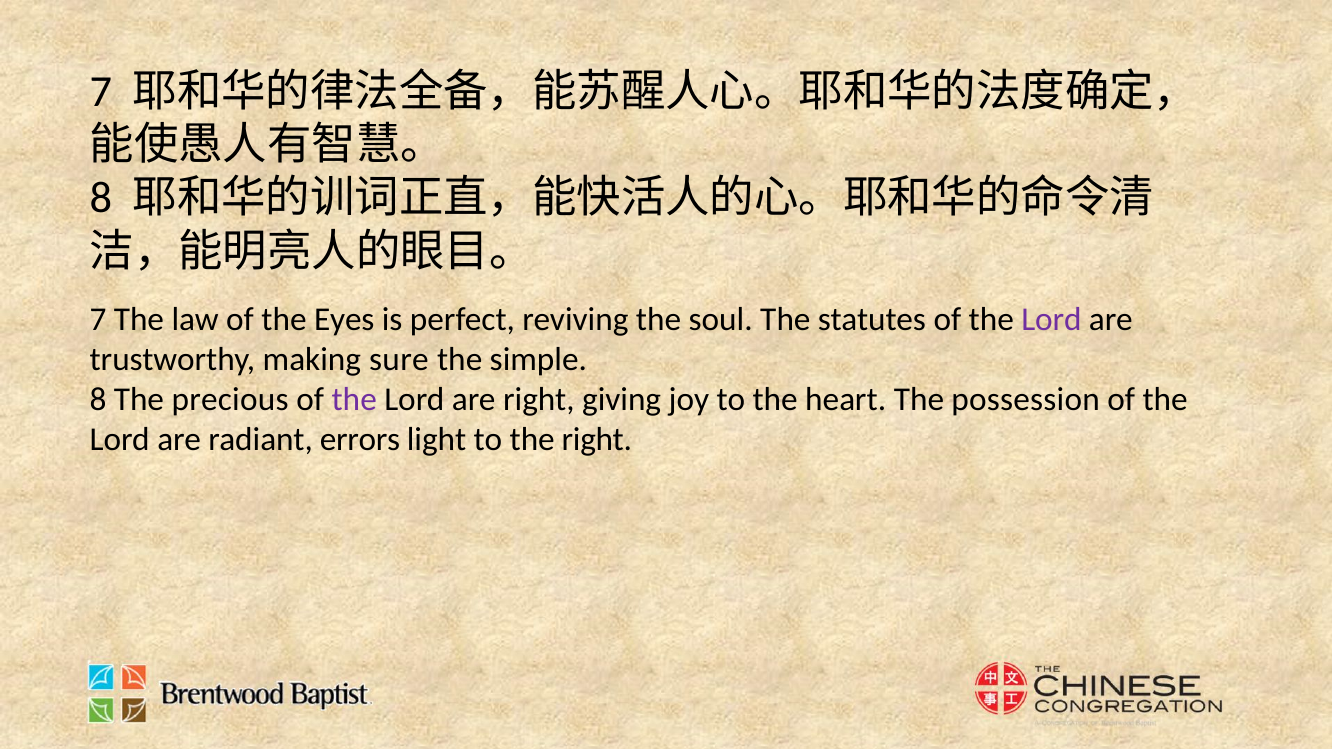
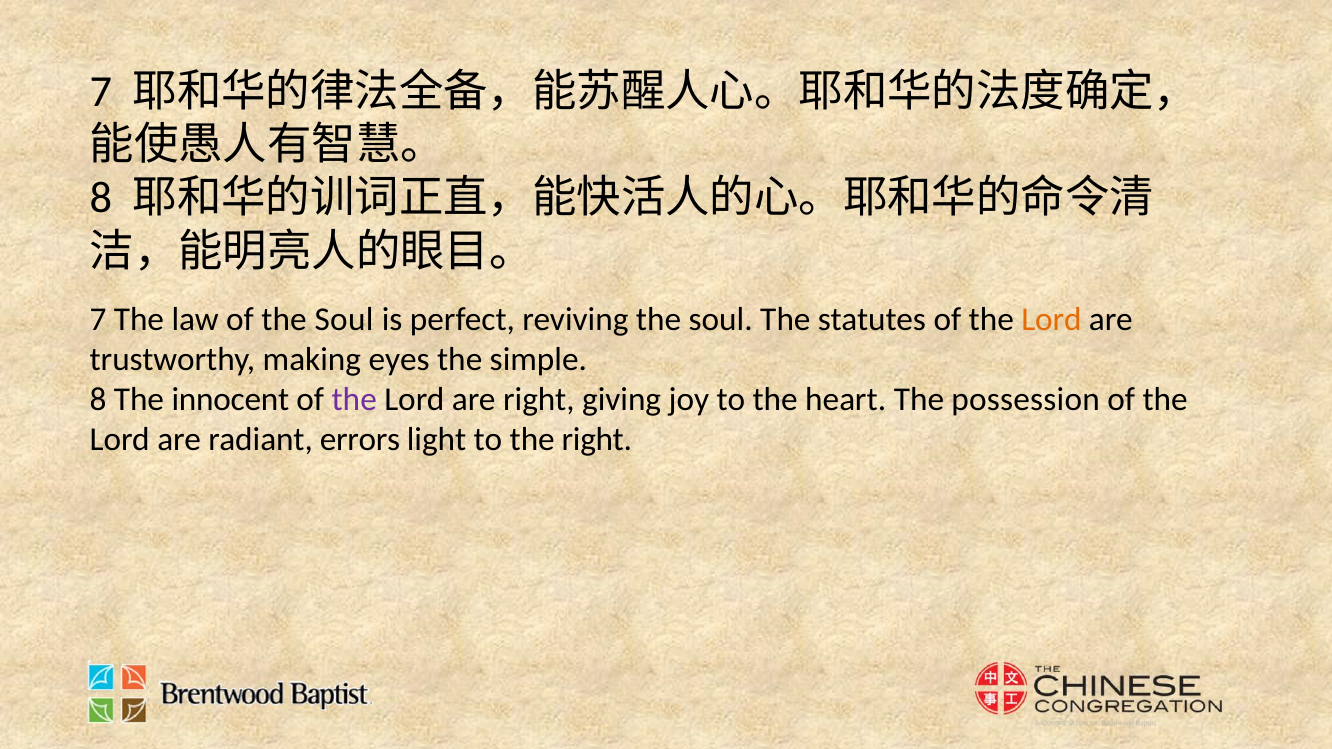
of the Eyes: Eyes -> Soul (344, 320)
Lord colour: purple -> orange (1051, 320)
sure: sure -> eyes (399, 360)
precious: precious -> innocent (230, 400)
